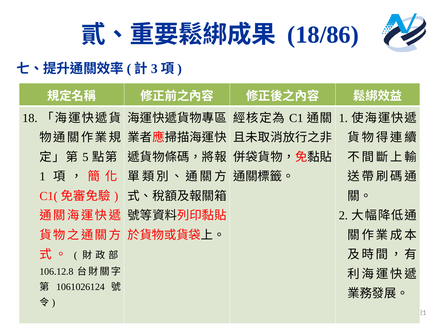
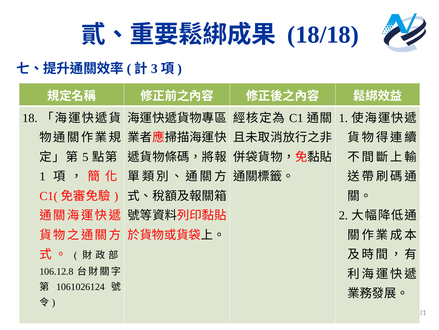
18/86: 18/86 -> 18/18 (323, 35)
